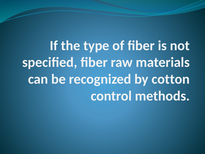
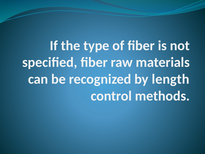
cotton: cotton -> length (171, 79)
